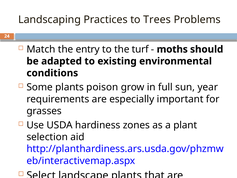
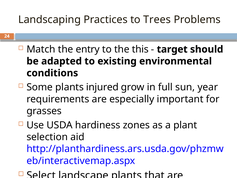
turf: turf -> this (140, 49)
moths: moths -> target (172, 49)
poison: poison -> injured (102, 87)
